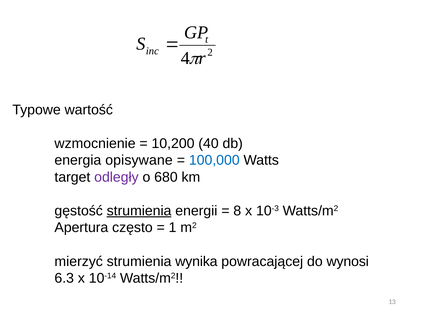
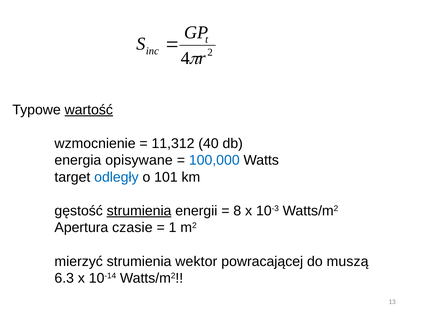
wartość underline: none -> present (89, 110)
10,200: 10,200 -> 11,312 (173, 143)
odległy colour: purple -> blue (116, 177)
680: 680 -> 101 (166, 177)
często: często -> czasie (132, 227)
wynika: wynika -> wektor (196, 261)
wynosi: wynosi -> muszą (348, 261)
